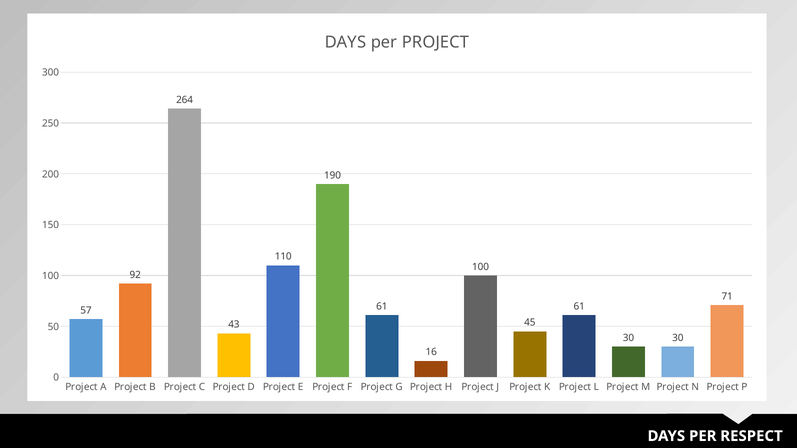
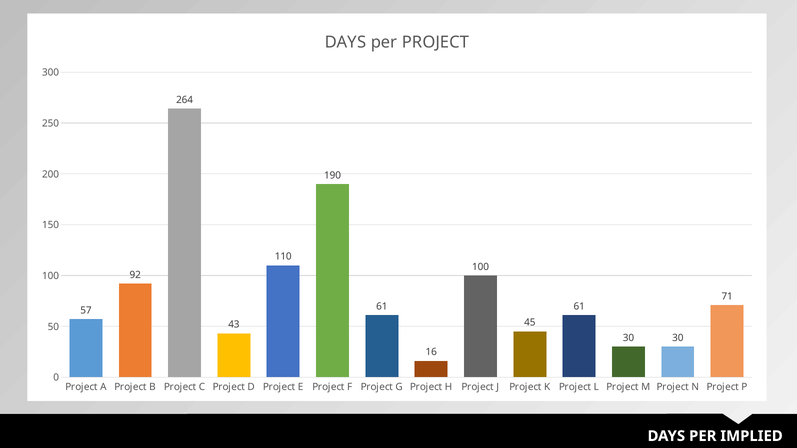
RESPECT: RESPECT -> IMPLIED (752, 436)
